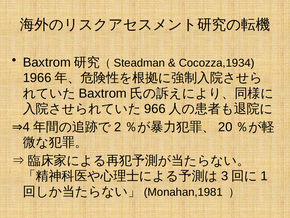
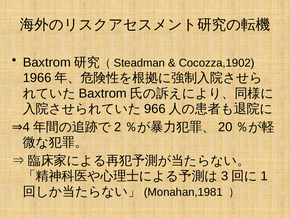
Cocozza,1934: Cocozza,1934 -> Cocozza,1902 (217, 63)
